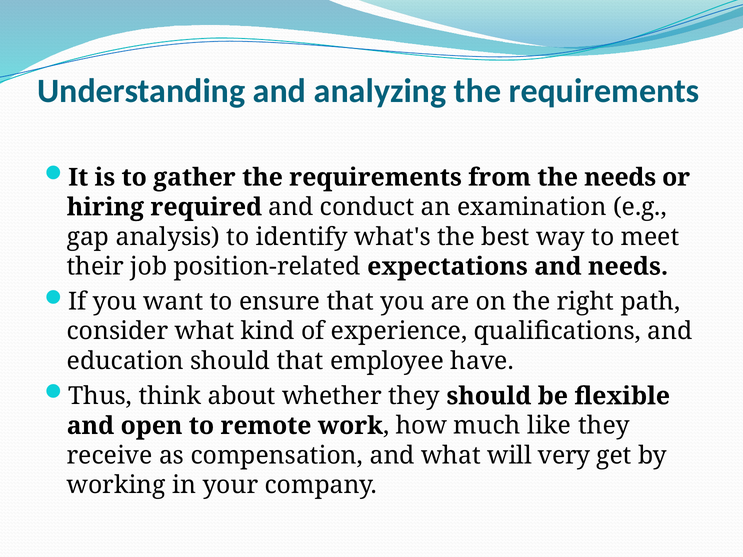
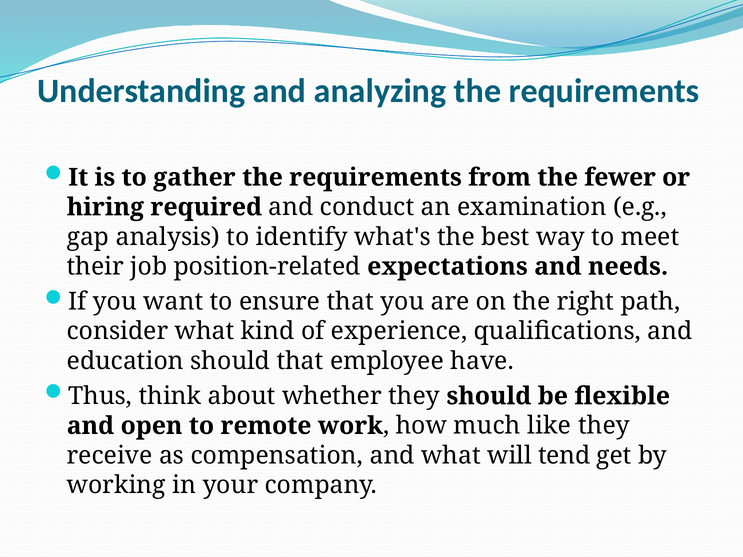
the needs: needs -> fewer (620, 178)
very: very -> tend (564, 456)
